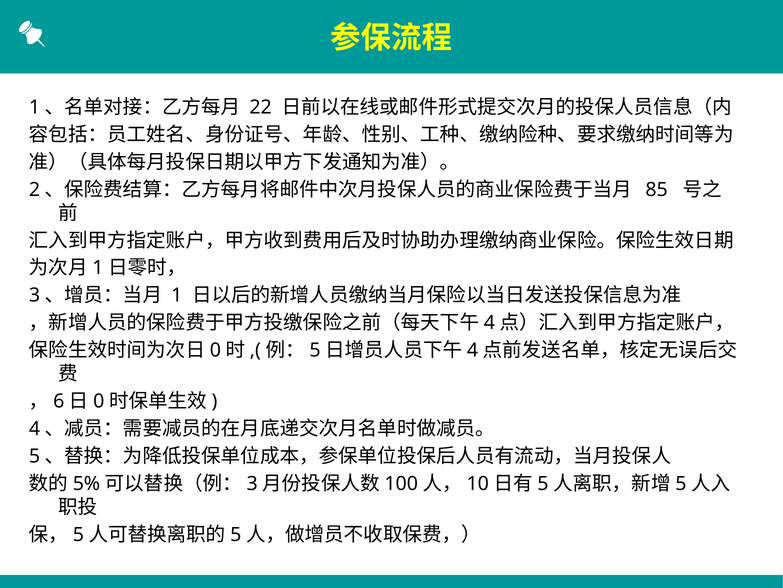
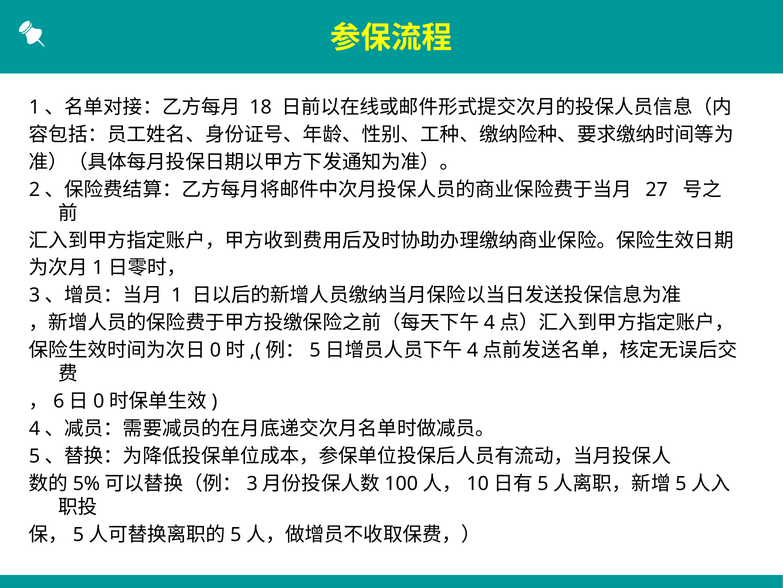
22: 22 -> 18 (261, 107)
85: 85 -> 27 (657, 189)
